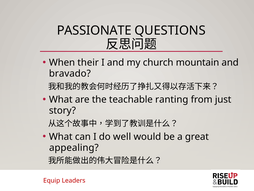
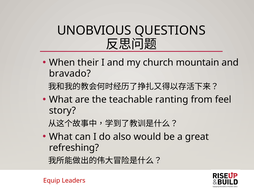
PASSIONATE: PASSIONATE -> UNOBVIOUS (94, 30)
just: just -> feel (223, 99)
well: well -> also (122, 136)
appealing: appealing -> refreshing (74, 147)
